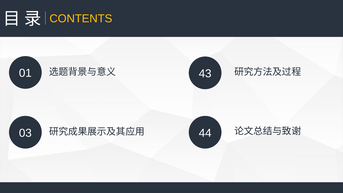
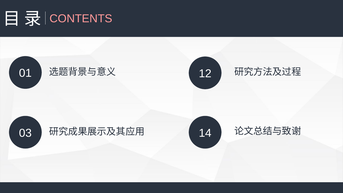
CONTENTS colour: yellow -> pink (81, 19)
43: 43 -> 12 (205, 74)
44: 44 -> 14 (205, 133)
